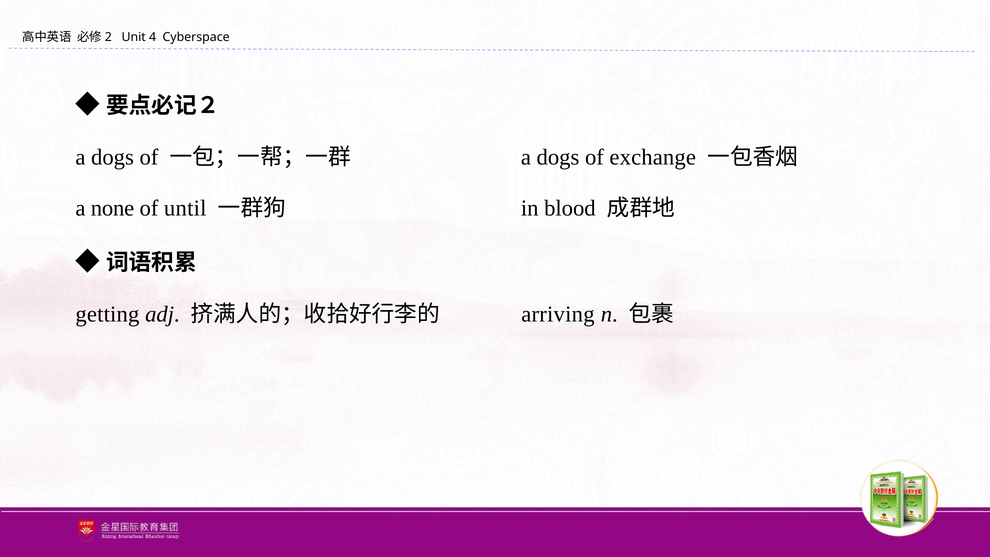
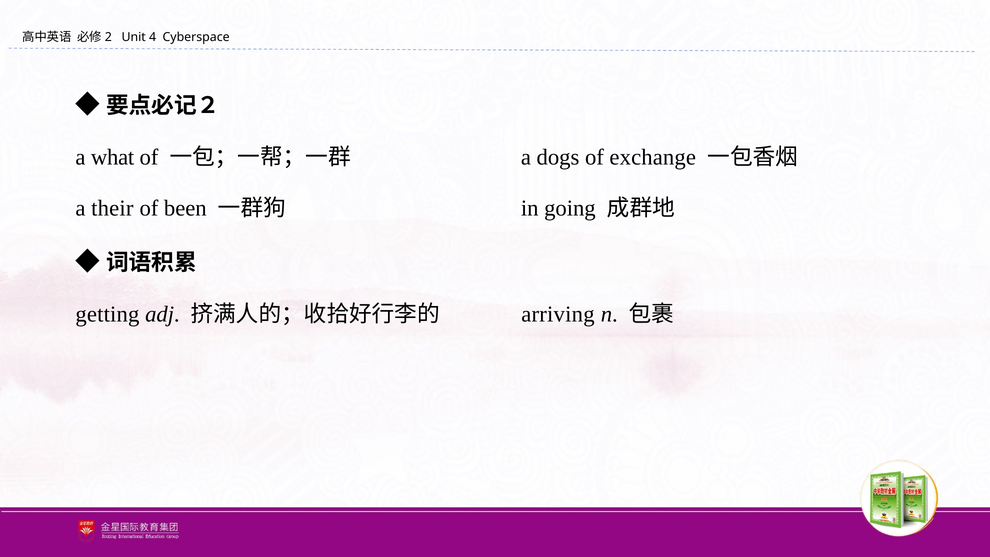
dogs: dogs -> what (113, 157)
none: none -> their (112, 208)
until: until -> been (185, 208)
blood: blood -> going (570, 208)
